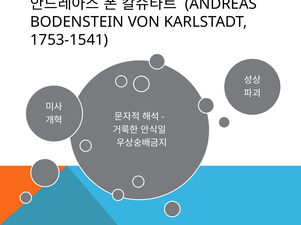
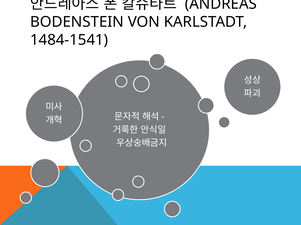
1753-1541: 1753-1541 -> 1484-1541 (69, 40)
